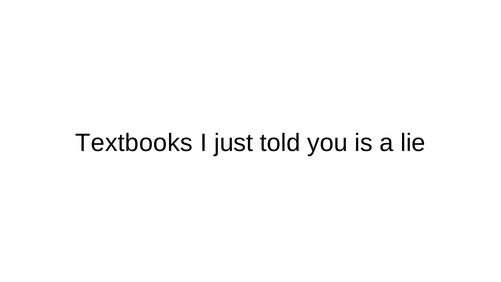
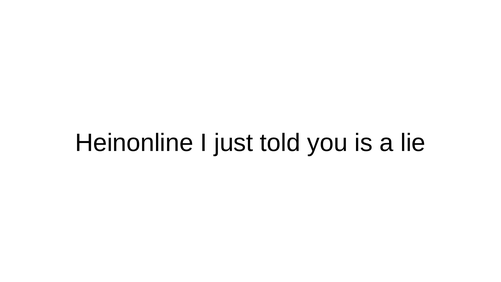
Textbooks: Textbooks -> Heinonline (134, 143)
